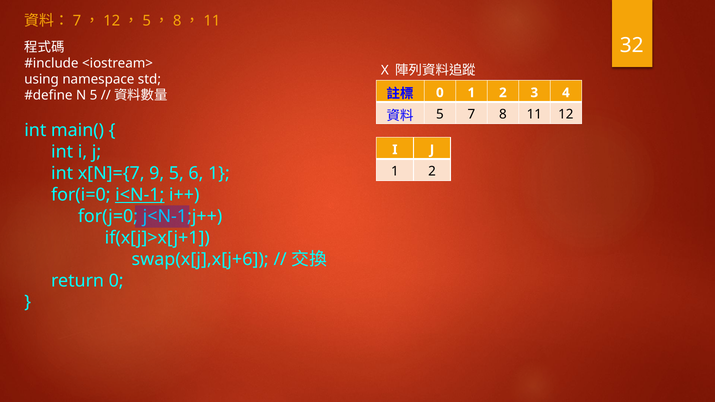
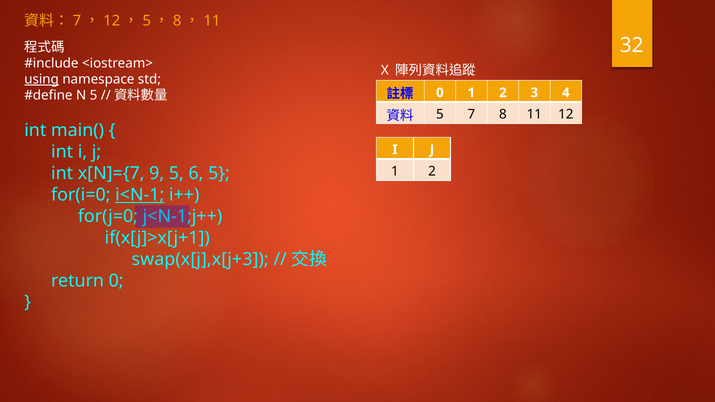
using underline: none -> present (42, 79)
6 1: 1 -> 5 (219, 173)
swap(x[j],x[j+6: swap(x[j],x[j+6 -> swap(x[j],x[j+3 (200, 259)
